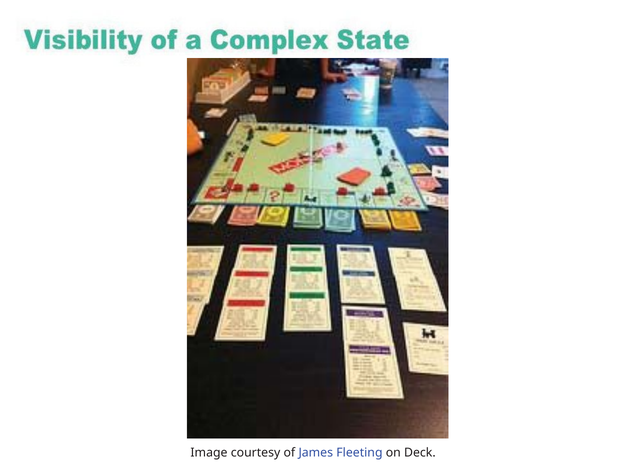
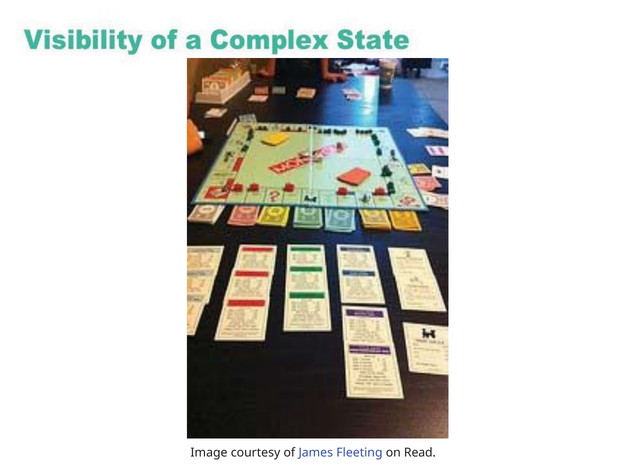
Deck: Deck -> Read (420, 453)
